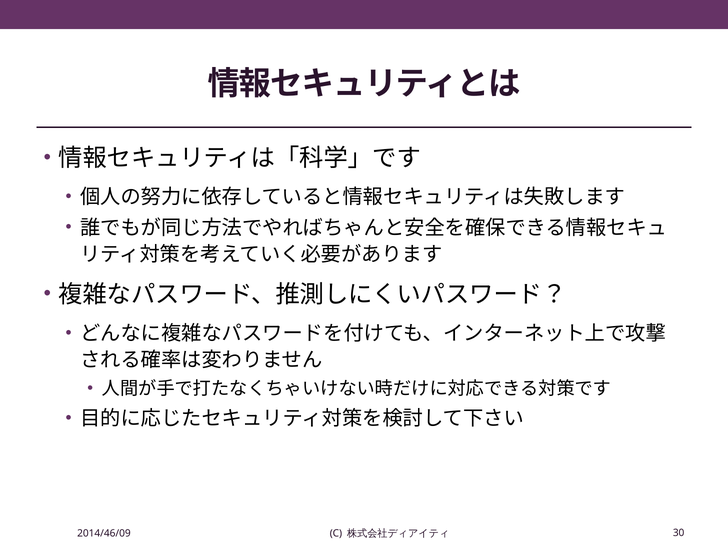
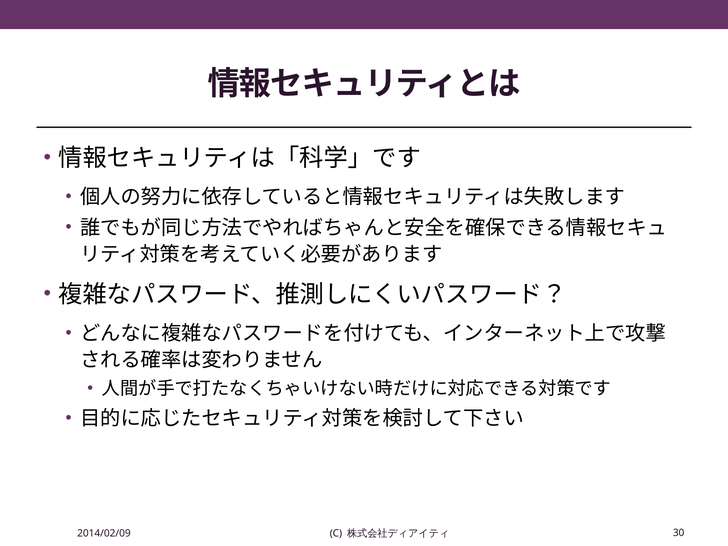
2014/46/09: 2014/46/09 -> 2014/02/09 (104, 534)
